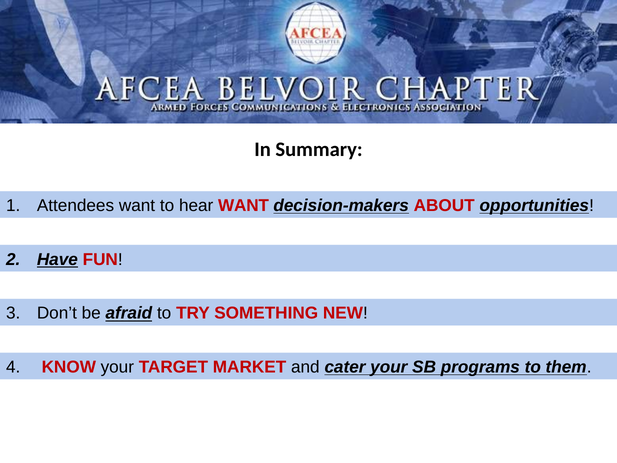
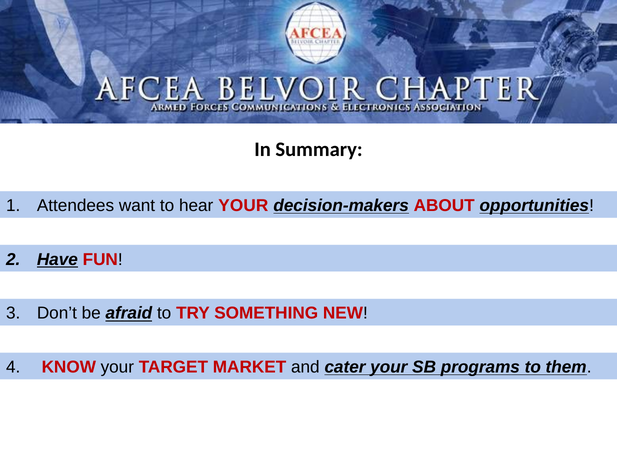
hear WANT: WANT -> YOUR (243, 206)
